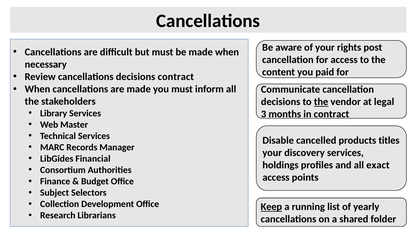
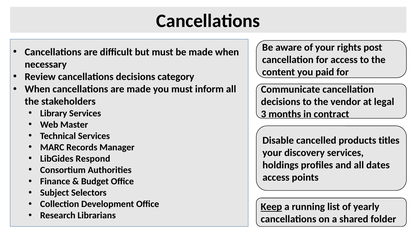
decisions contract: contract -> category (176, 77)
the underline: present -> none (321, 102)
Financial: Financial -> Respond (93, 159)
exact: exact -> dates (378, 165)
